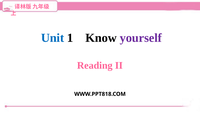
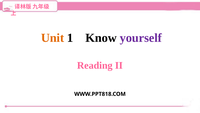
Unit colour: blue -> orange (53, 38)
